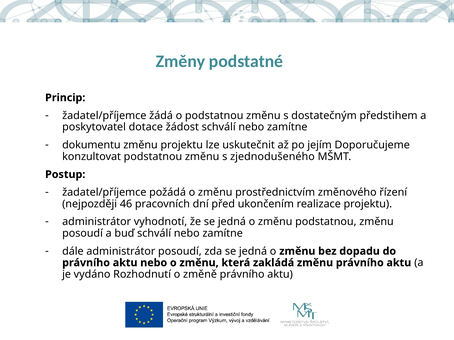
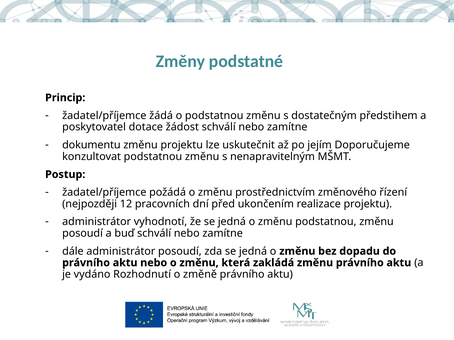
zjednodušeného: zjednodušeného -> nenapravitelným (272, 157)
46: 46 -> 12 (126, 204)
